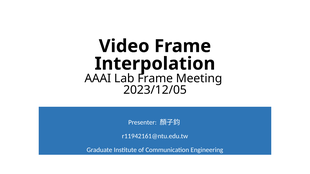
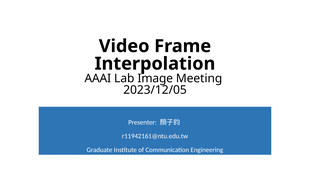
Lab Frame: Frame -> Image (155, 79)
